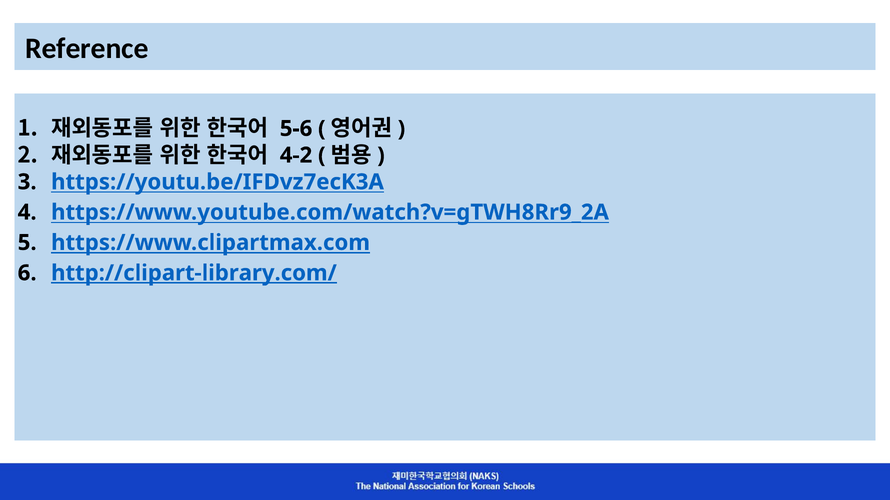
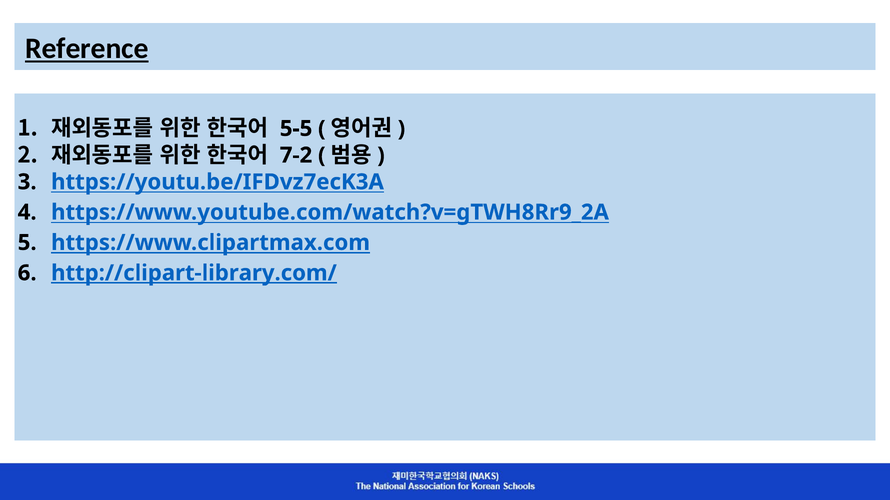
Reference underline: none -> present (87, 49)
5-6: 5-6 -> 5-5 (296, 129)
4-2: 4-2 -> 7-2 (296, 155)
